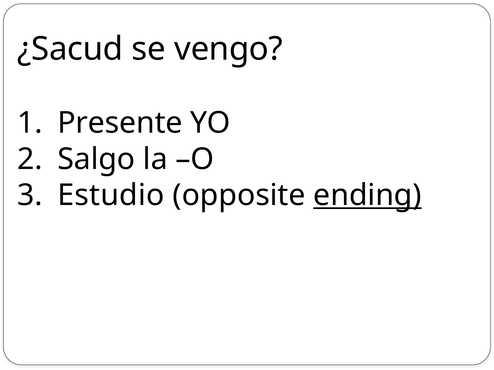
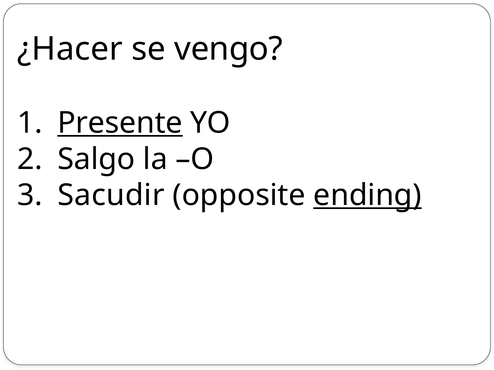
¿Sacud: ¿Sacud -> ¿Hacer (70, 49)
Presente underline: none -> present (120, 123)
Estudio: Estudio -> Sacudir (111, 195)
